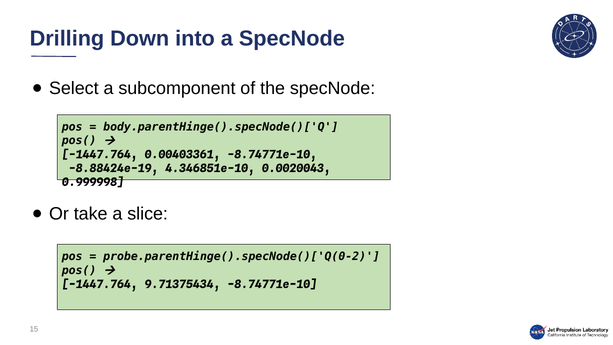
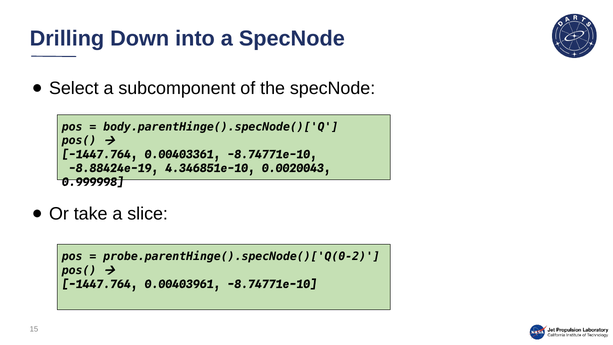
9.71375434: 9.71375434 -> 0.00403961 (182, 284)
